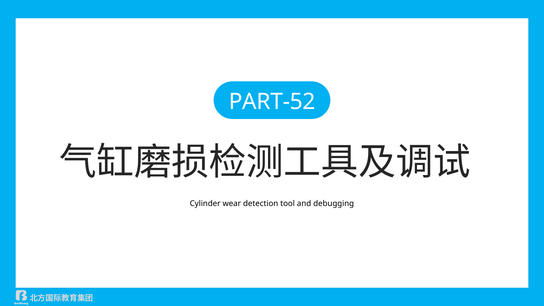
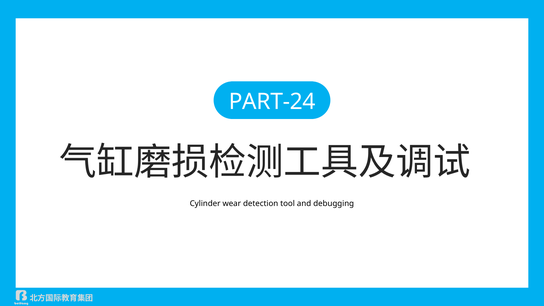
PART-52: PART-52 -> PART-24 (272, 102)
